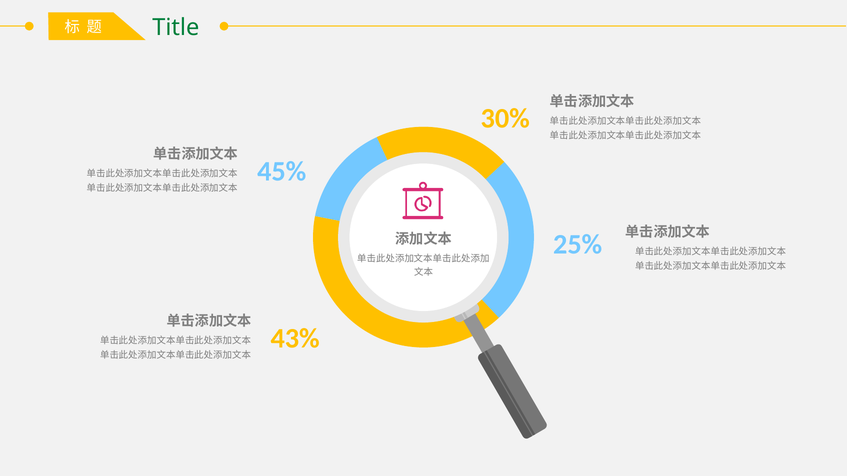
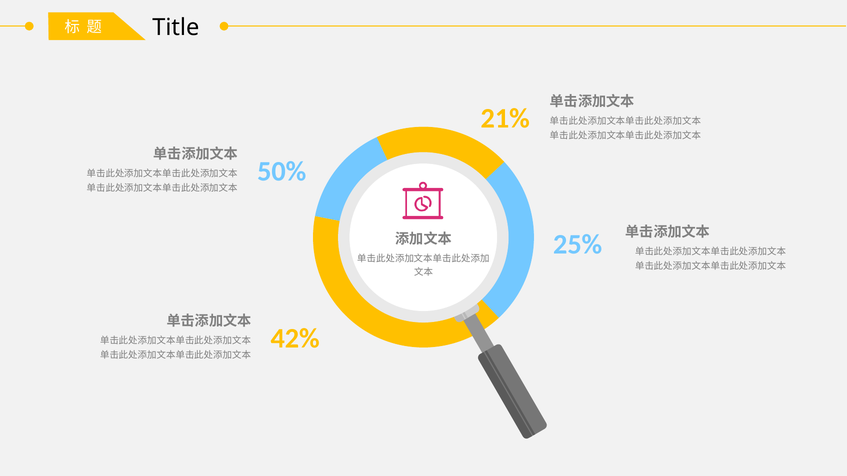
Title colour: green -> black (176, 28)
30%: 30% -> 21% (505, 119)
45%: 45% -> 50% (282, 171)
43%: 43% -> 42% (295, 339)
